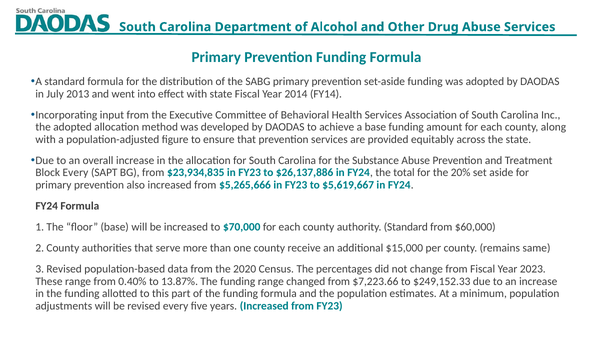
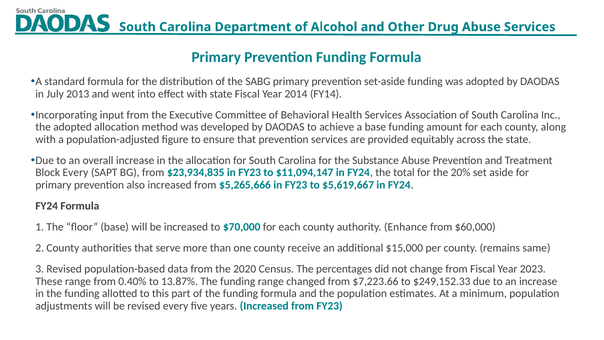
$26,137,886: $26,137,886 -> $11,094,147 (305, 173)
authority Standard: Standard -> Enhance (406, 227)
